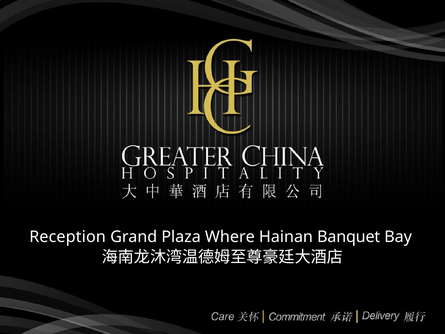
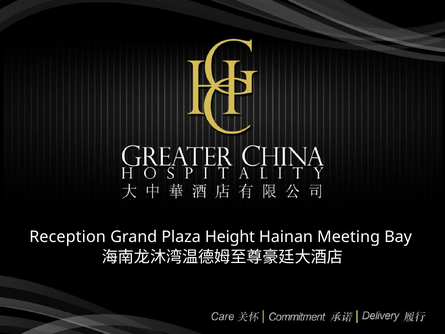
Where: Where -> Height (230, 237)
Banquet: Banquet -> Meeting (349, 237)
